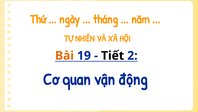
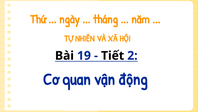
Bài colour: orange -> black (64, 55)
